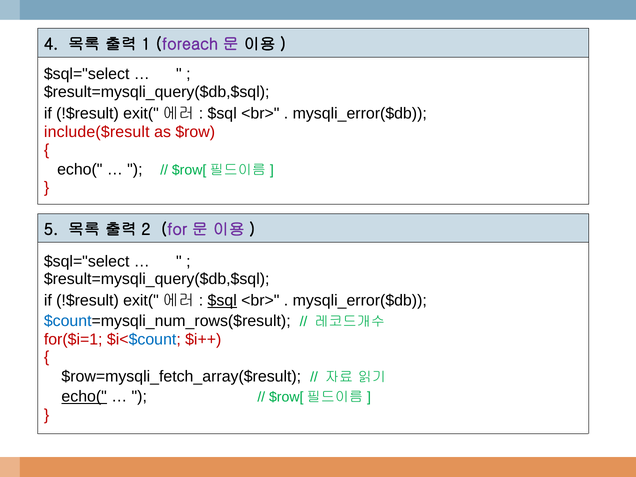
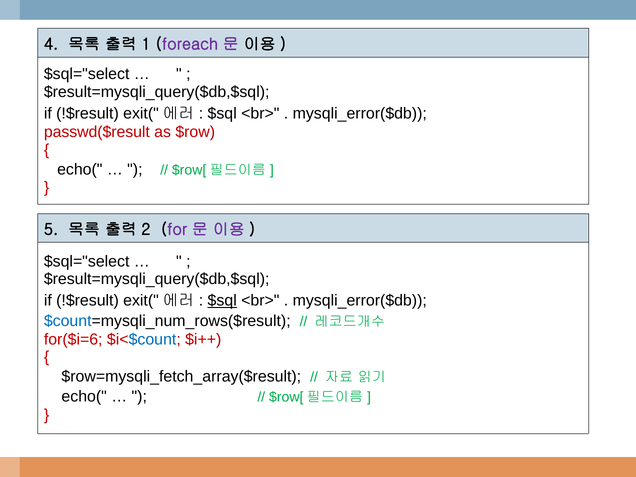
include($result: include($result -> passwd($result (97, 132)
for($i=1: for($i=1 -> for($i=6 (73, 339)
echo( underline: present -> none (84, 397)
